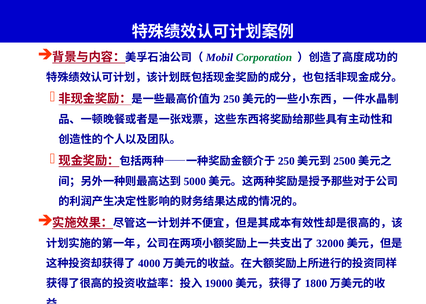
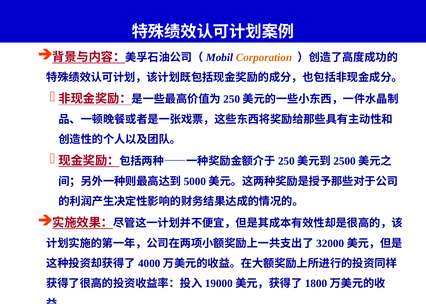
Corporation colour: green -> orange (264, 57)
